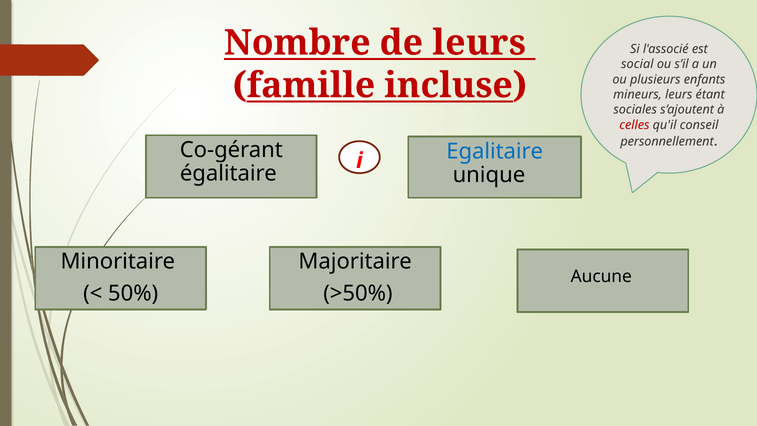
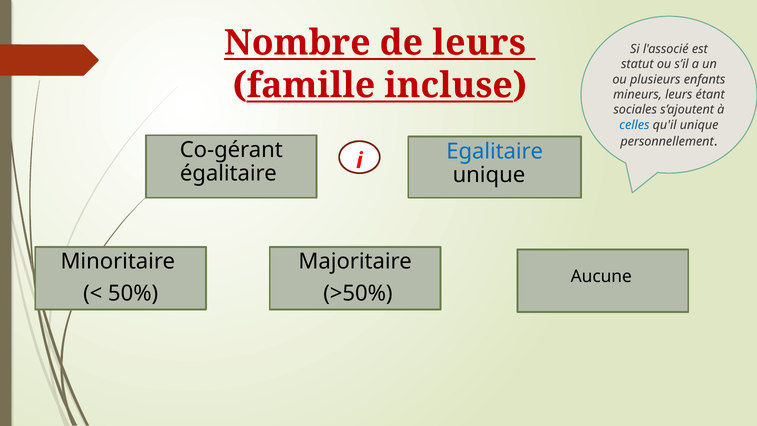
social: social -> statut (637, 64)
celles colour: red -> blue (634, 125)
qu'il conseil: conseil -> unique (699, 125)
